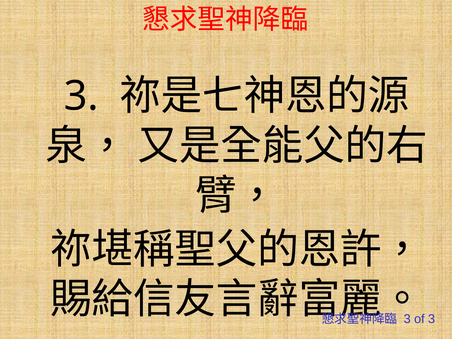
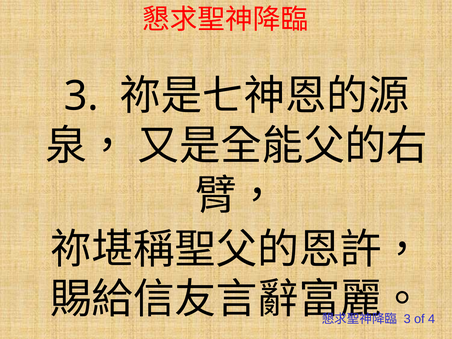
3: 3 -> 4 (432, 319)
